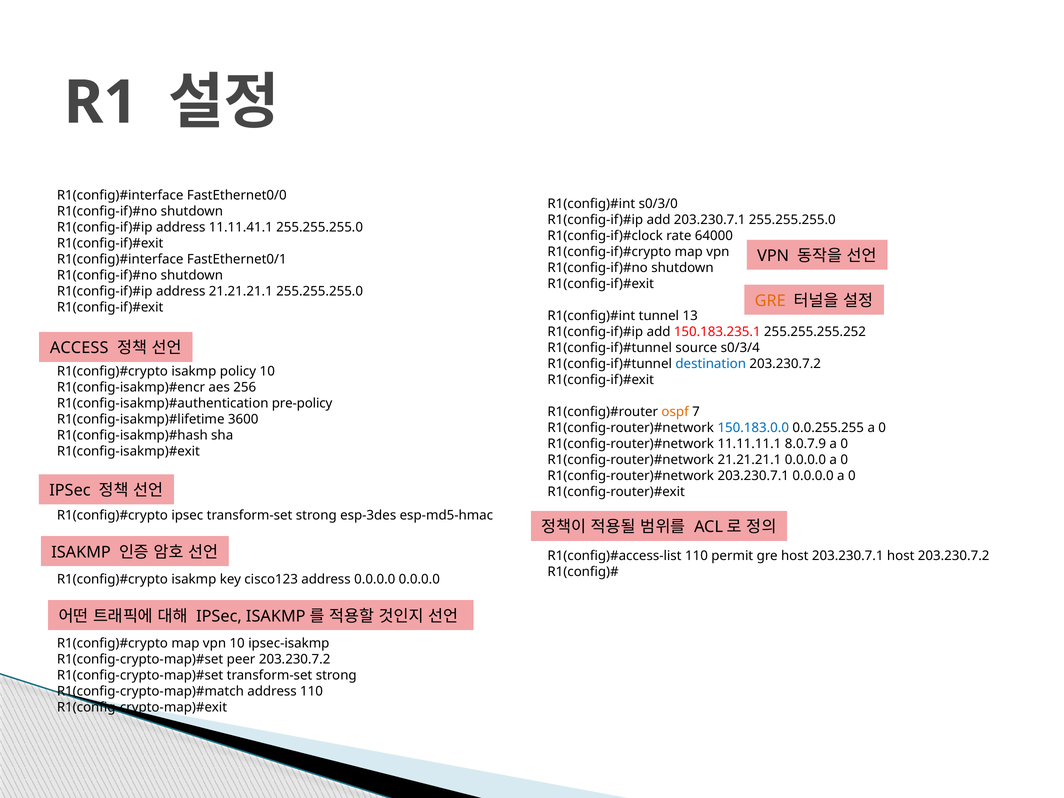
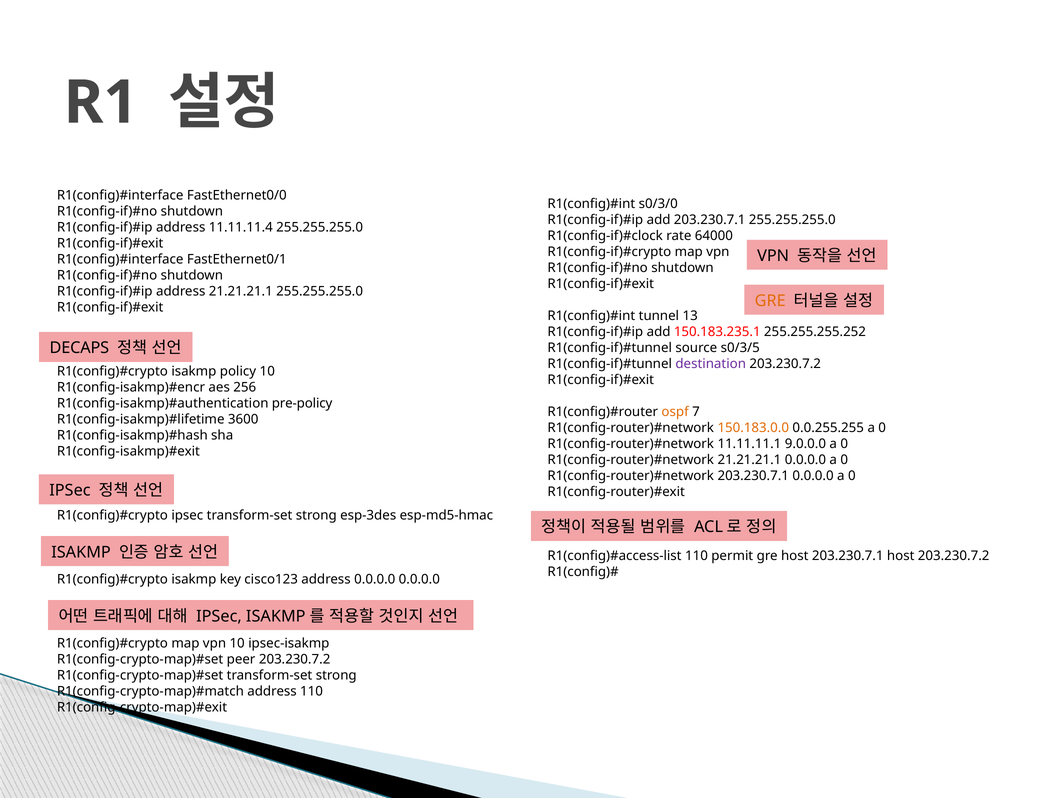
11.11.41.1: 11.11.41.1 -> 11.11.11.4 (241, 227)
ACCESS: ACCESS -> DECAPS (79, 348)
s0/3/4: s0/3/4 -> s0/3/5 (740, 348)
destination colour: blue -> purple (711, 364)
150.183.0.0 colour: blue -> orange (753, 428)
8.0.7.9: 8.0.7.9 -> 9.0.0.0 (805, 444)
